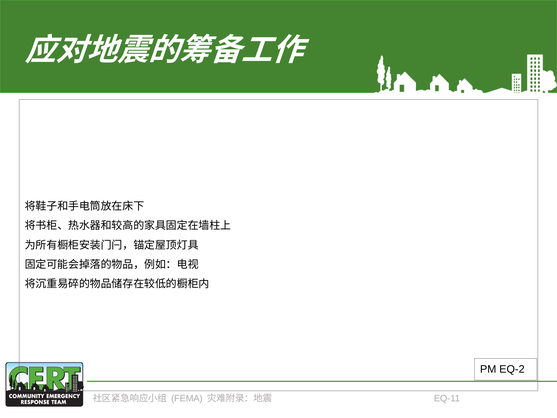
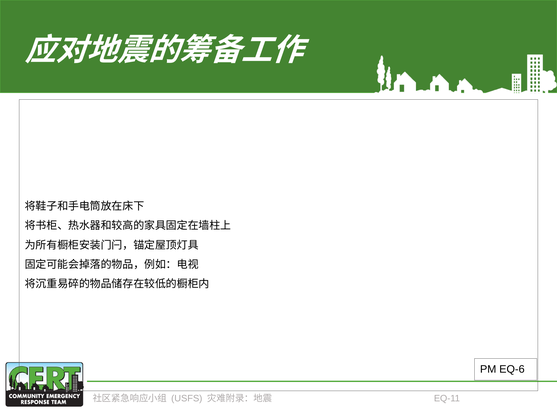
EQ-2: EQ-2 -> EQ-6 (512, 369)
FEMA: FEMA -> USFS (187, 398)
